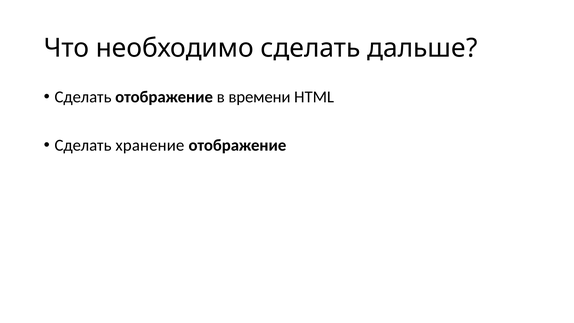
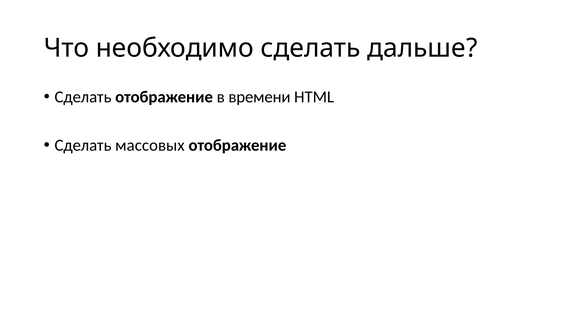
хранение: хранение -> массовых (150, 145)
